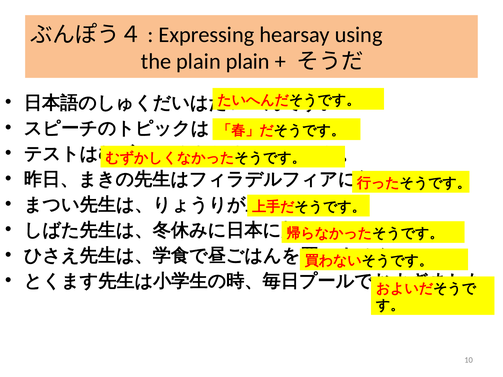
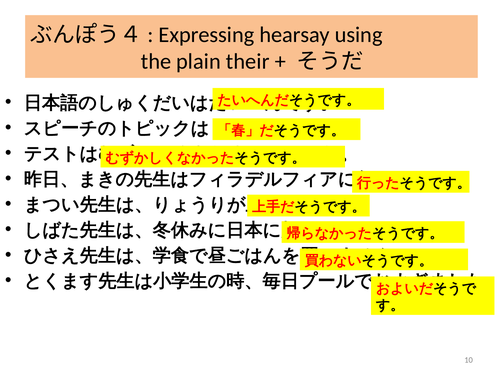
plain plain: plain -> their (248, 62)
